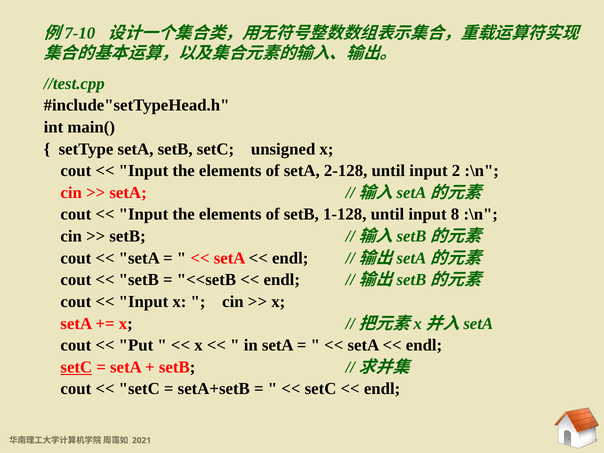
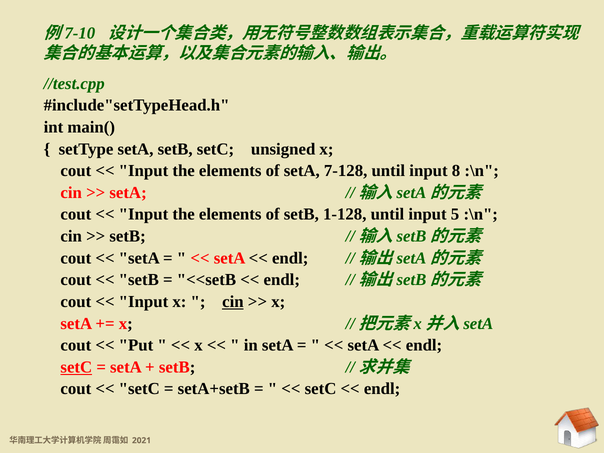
2-128: 2-128 -> 7-128 (346, 171)
2: 2 -> 8 (456, 171)
8: 8 -> 5 (455, 214)
cin underline: none -> present (233, 302)
